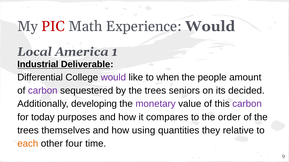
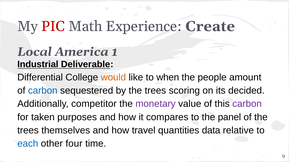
Experience Would: Would -> Create (210, 26)
would colour: purple -> orange (113, 78)
carbon colour: purple -> blue (43, 91)
seniors: seniors -> scoring (184, 91)
developing: developing -> competitor (94, 104)
today: today -> taken (43, 117)
order: order -> panel (229, 117)
using: using -> travel (144, 131)
they: they -> data (211, 131)
each colour: orange -> blue (28, 144)
